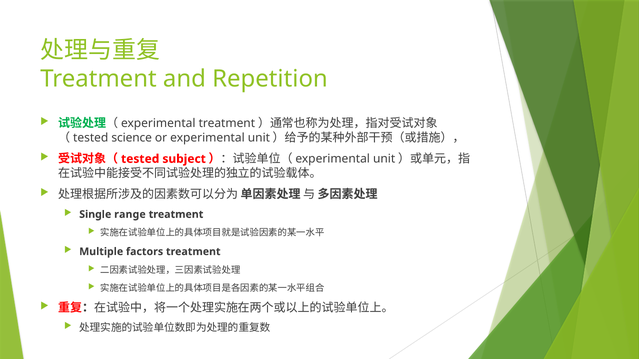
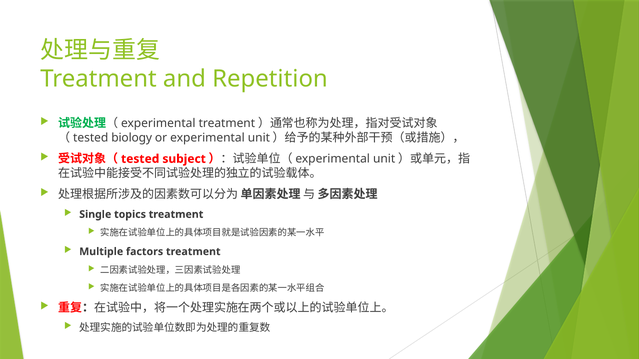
science: science -> biology (132, 138)
range: range -> topics (130, 215)
